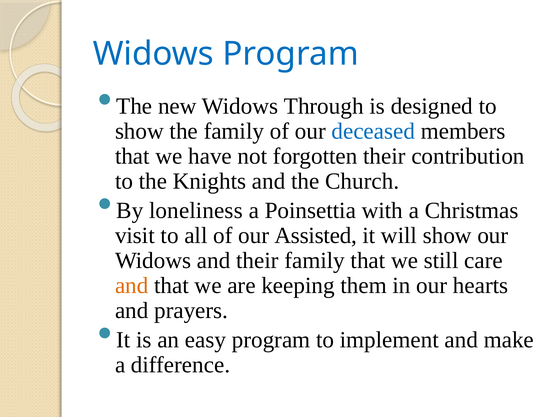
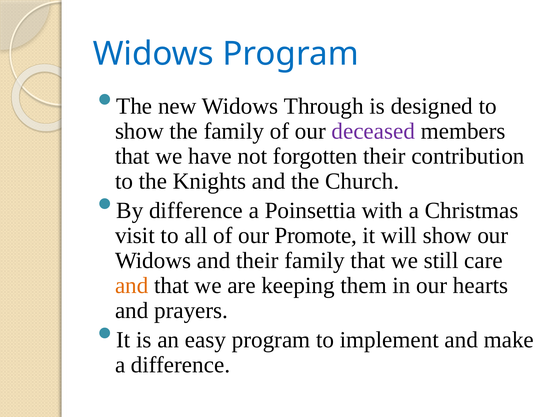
deceased colour: blue -> purple (373, 131)
By loneliness: loneliness -> difference (196, 211)
Assisted: Assisted -> Promote (316, 236)
